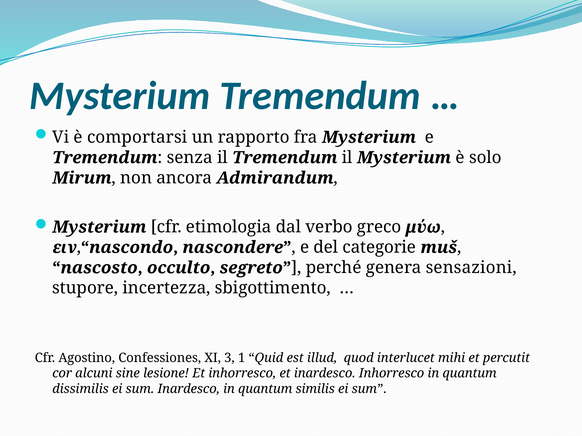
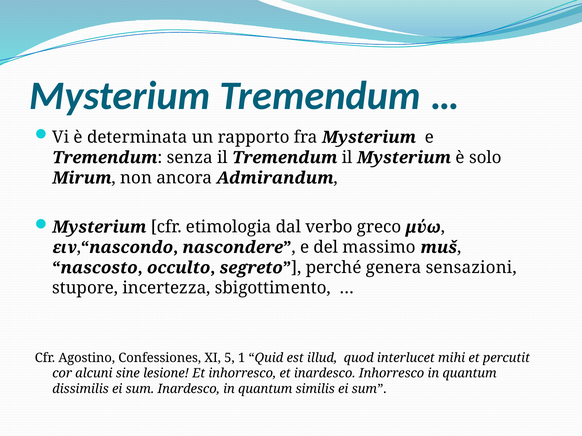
comportarsi: comportarsi -> determinata (137, 137)
categorie: categorie -> massimo (379, 248)
3: 3 -> 5 (229, 358)
